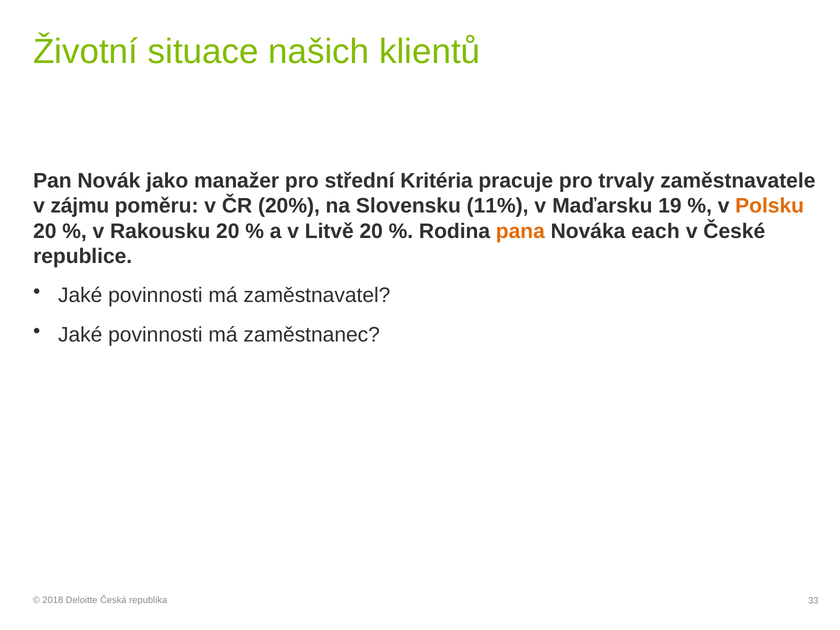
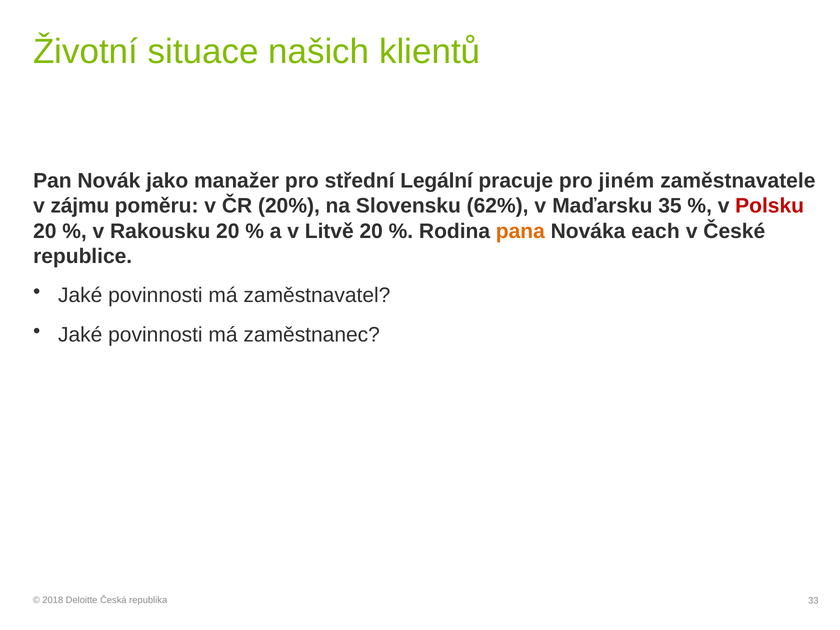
Kritéria: Kritéria -> Legální (437, 181)
trvaly: trvaly -> jiném (626, 181)
11%: 11% -> 62% (498, 206)
19: 19 -> 35 (670, 206)
Polsku colour: orange -> red (770, 206)
